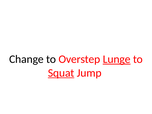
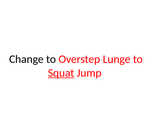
Lunge underline: present -> none (117, 59)
